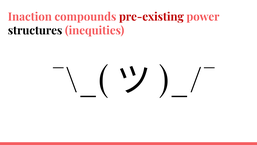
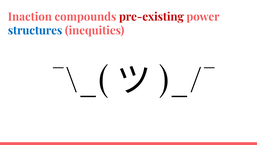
structures colour: black -> blue (35, 30)
